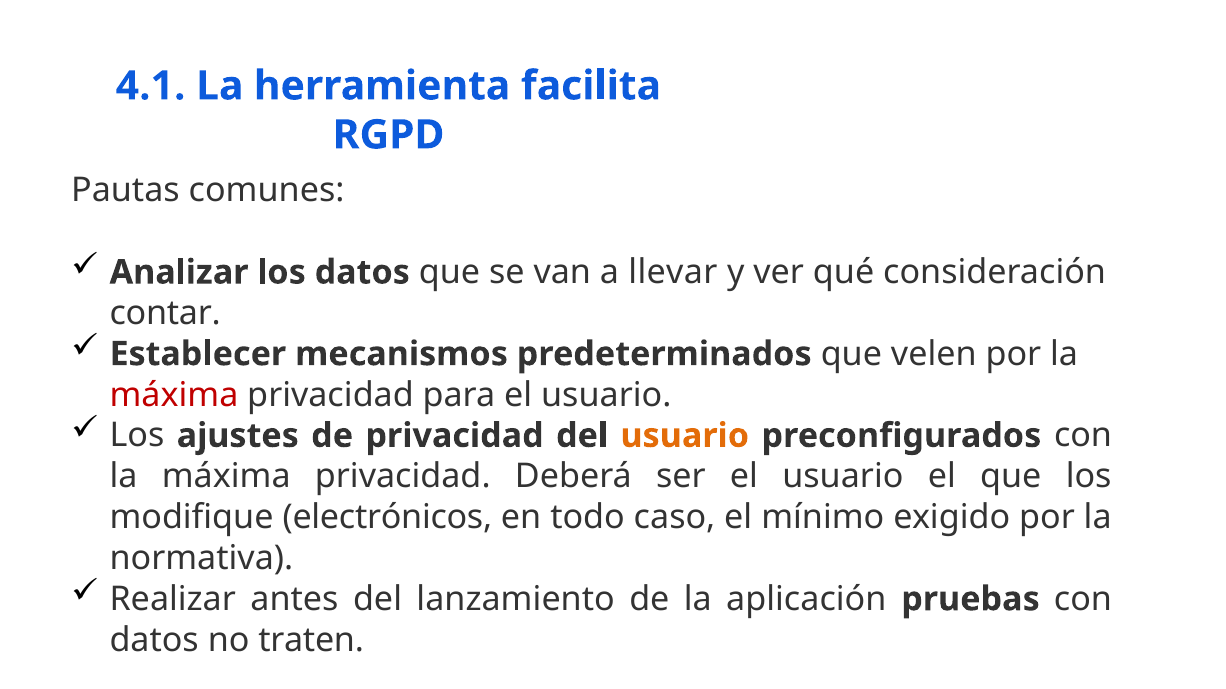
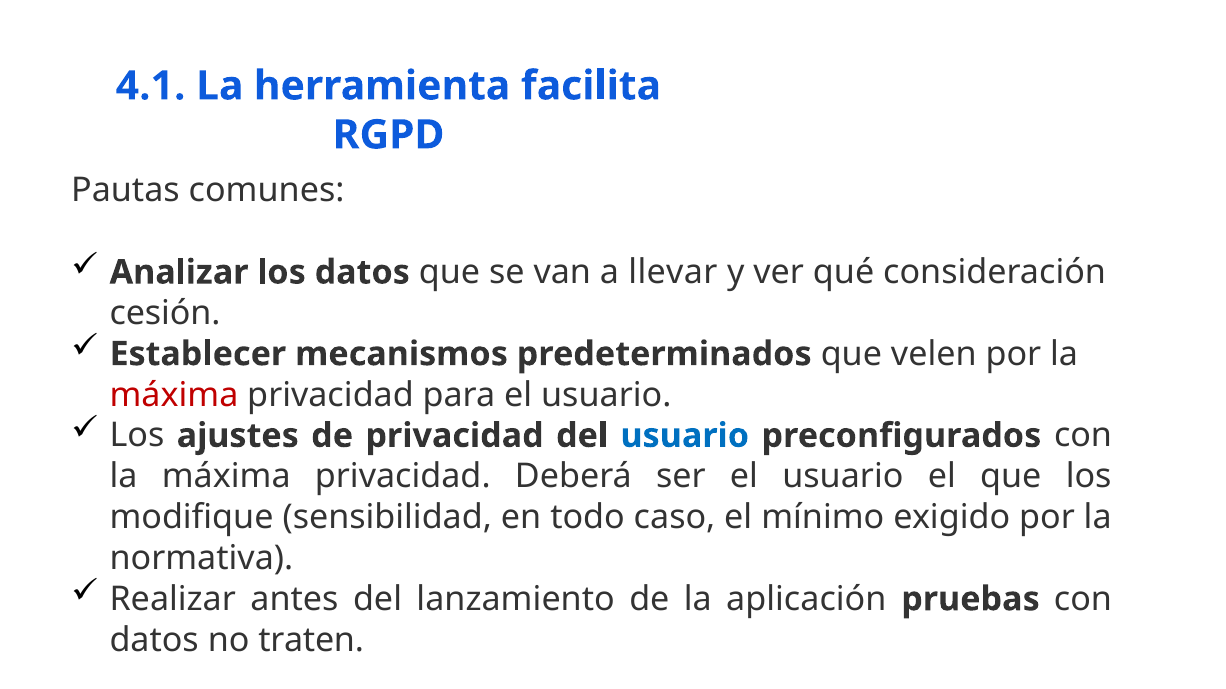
contar: contar -> cesión (165, 313)
usuario colour: orange -> blue (685, 436)
electrónicos: electrónicos -> sensibilidad (387, 518)
